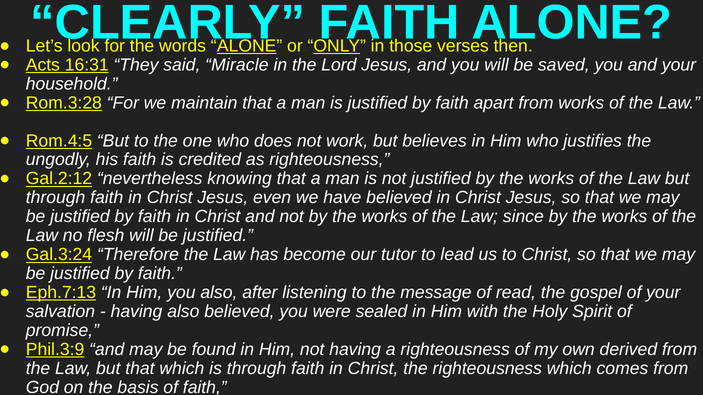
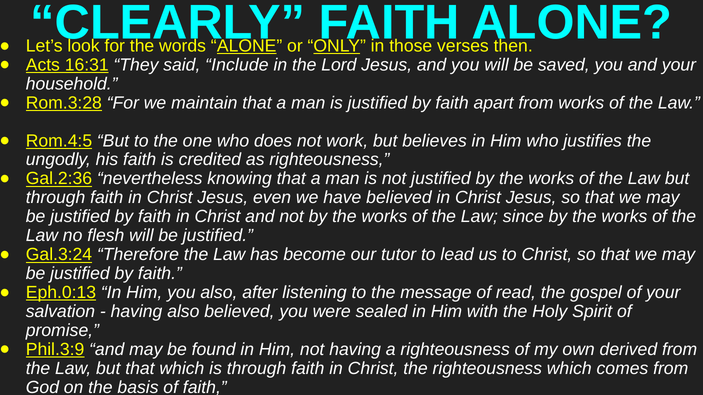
Miracle: Miracle -> Include (237, 65)
Gal.2:12: Gal.2:12 -> Gal.2:36 (59, 179)
Eph.7:13: Eph.7:13 -> Eph.0:13 (61, 293)
